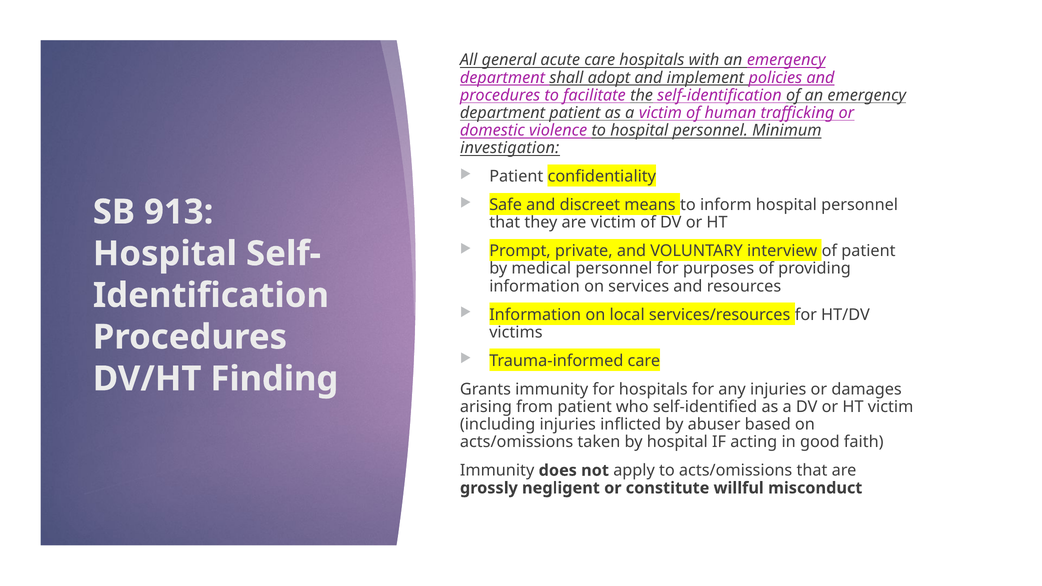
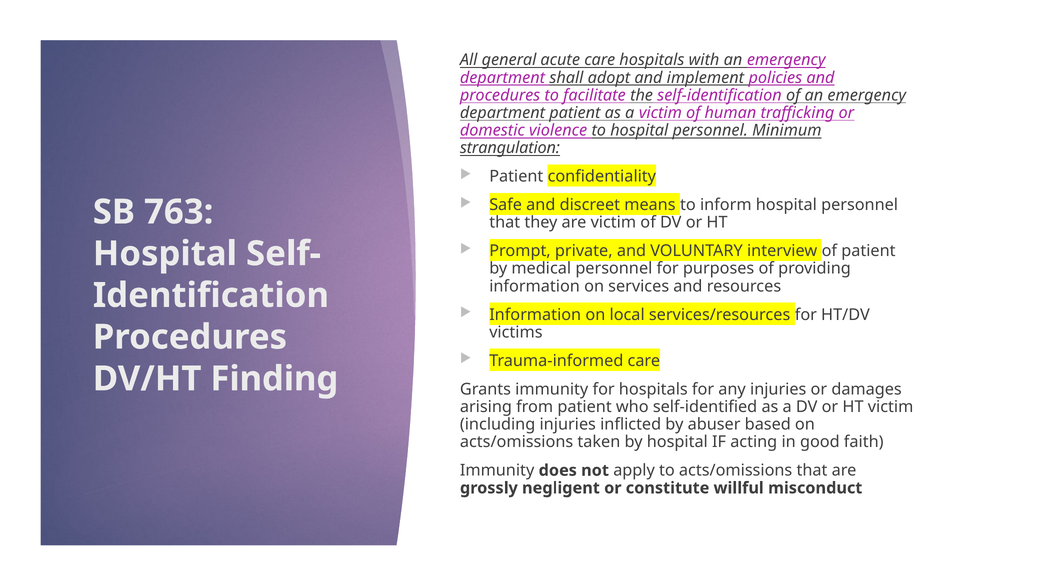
investigation: investigation -> strangulation (510, 148)
913: 913 -> 763 (179, 212)
